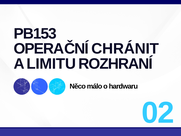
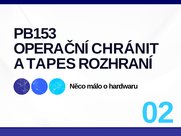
LIMITU: LIMITU -> TAPES (51, 64)
